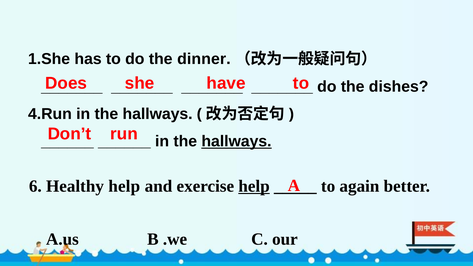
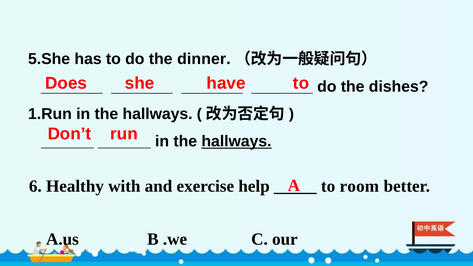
1.She: 1.She -> 5.She (49, 59)
4.Run: 4.Run -> 1.Run (50, 114)
Healthy help: help -> with (124, 186)
help underline: present -> none (254, 186)
again: again -> room (359, 186)
